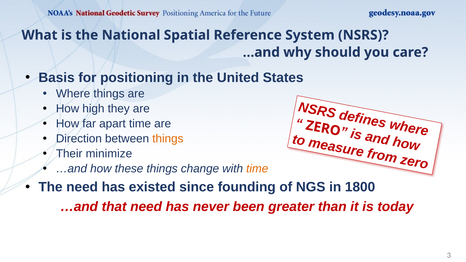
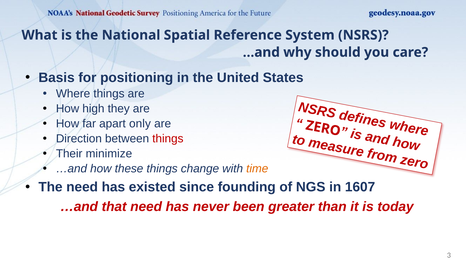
apart time: time -> only (140, 124)
things colour: orange -> red (168, 139)
1800: 1800 -> 1607 (360, 187)
